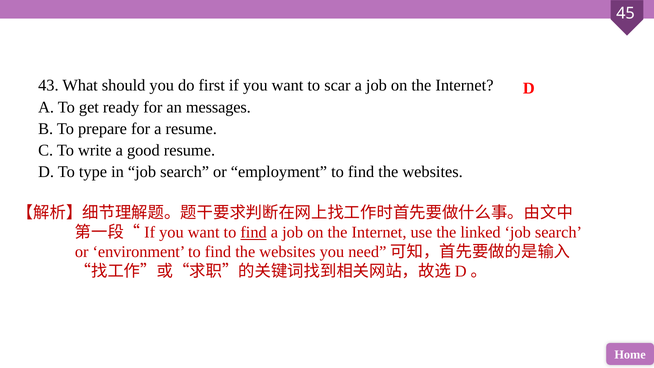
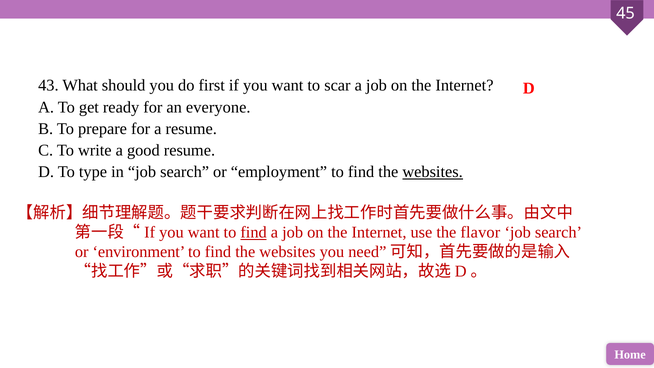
messages: messages -> everyone (218, 107)
websites underline: none -> present (433, 172)
linked: linked -> flavor (480, 232)
